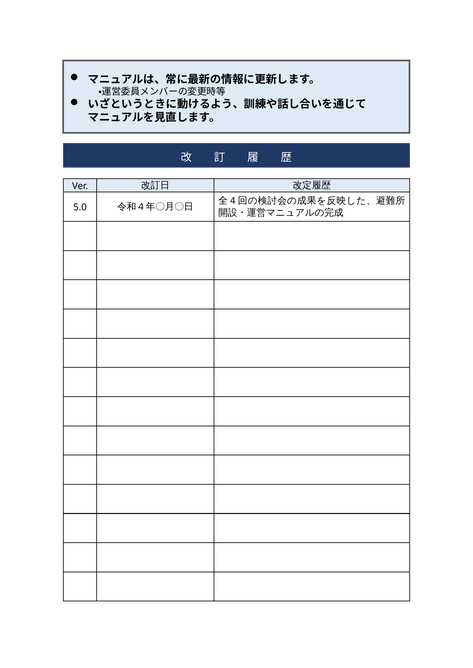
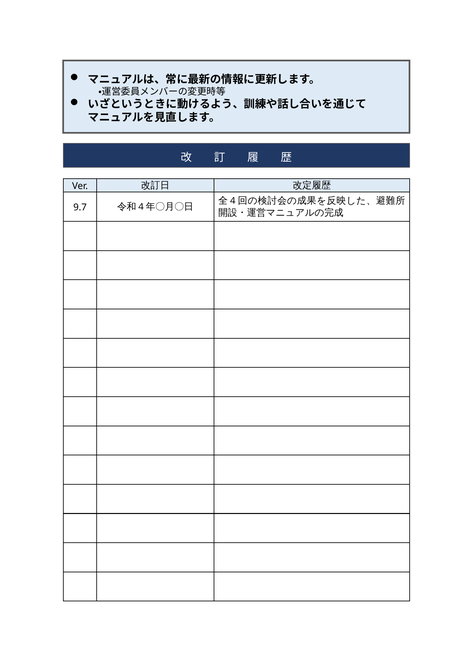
5.0: 5.0 -> 9.7 (80, 208)
